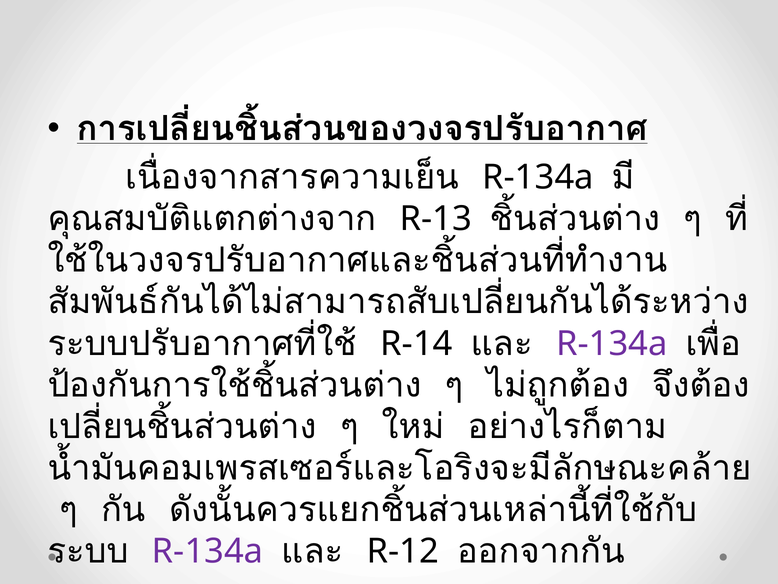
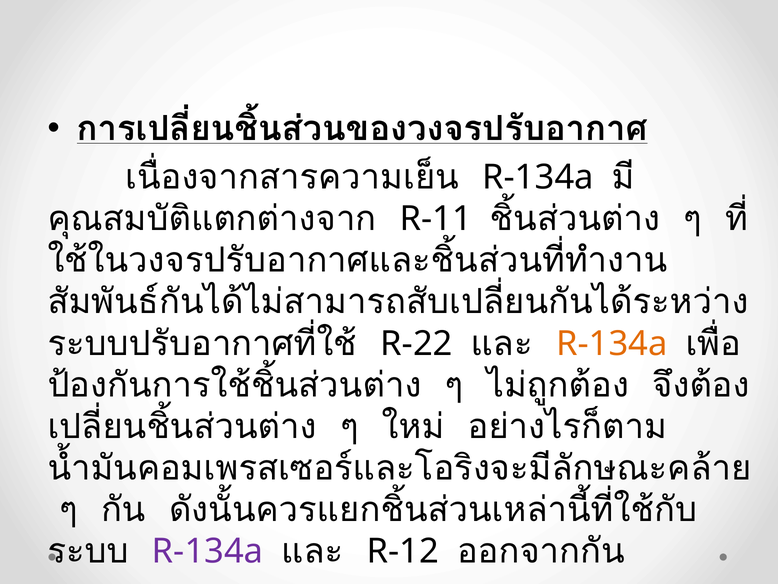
R-13: R-13 -> R-11 (436, 219)
R-14: R-14 -> R-22 (417, 343)
R-134a colour: purple -> orange (612, 343)
